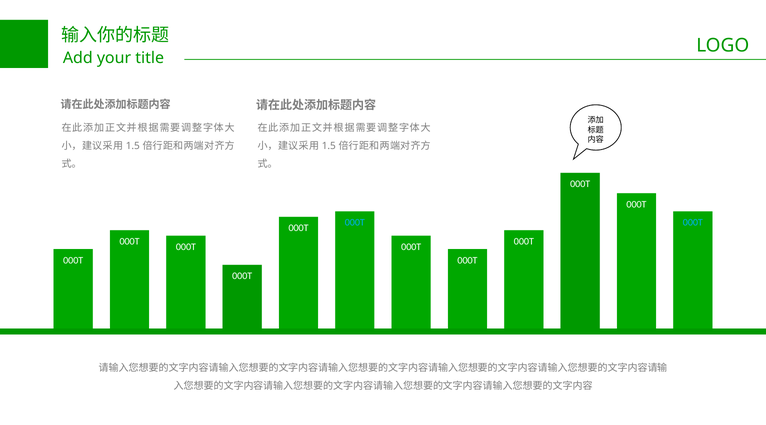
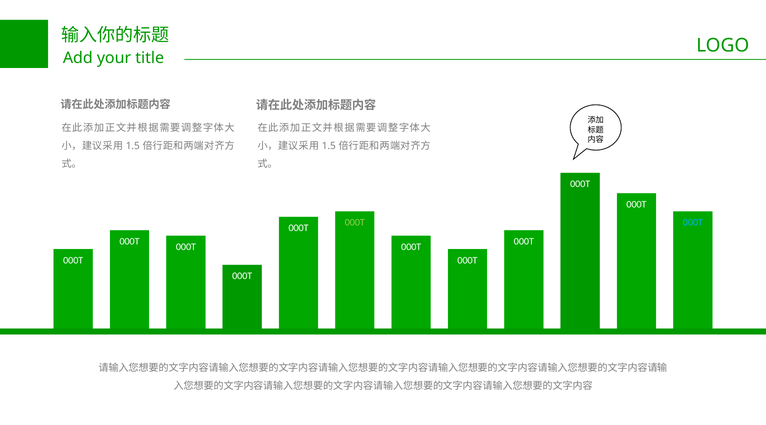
000T colour: light blue -> light green (355, 223)
